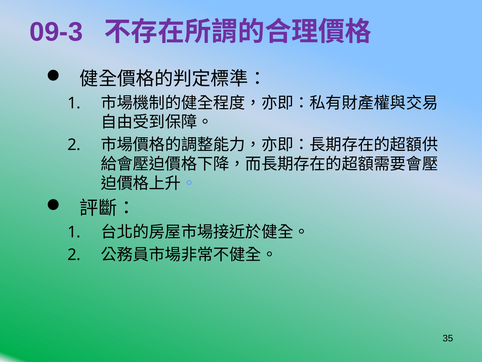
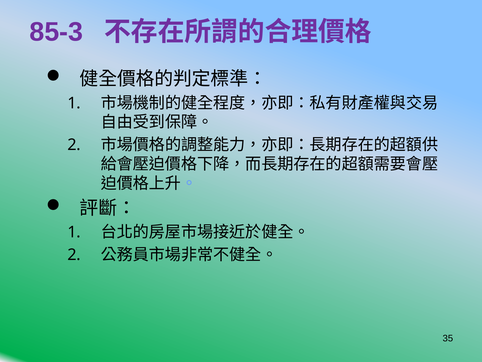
09-3: 09-3 -> 85-3 (56, 32)
